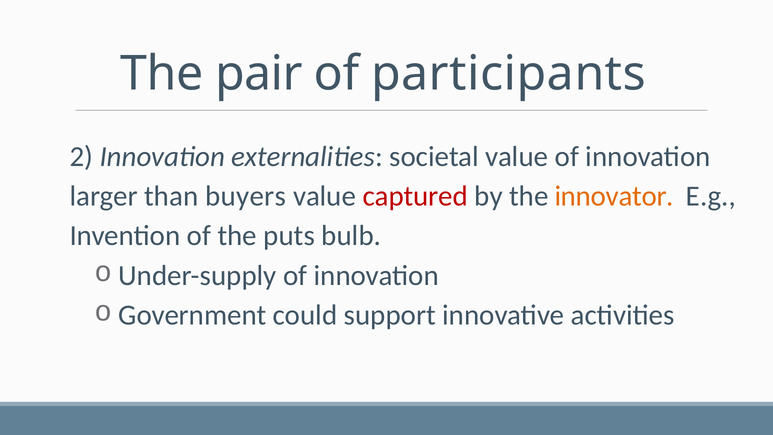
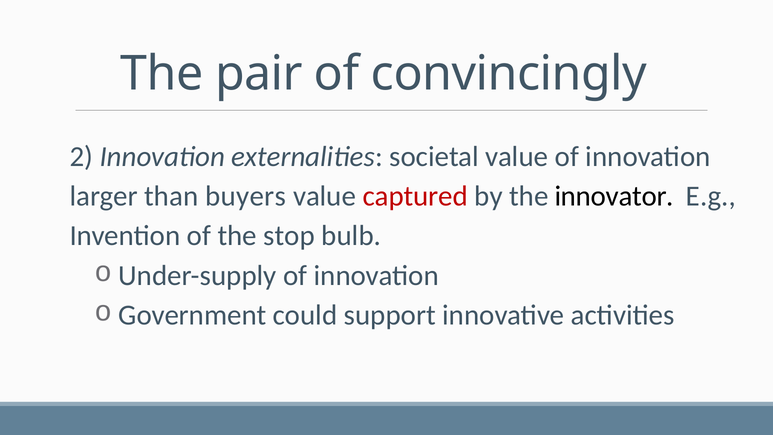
participants: participants -> convincingly (509, 74)
innovator colour: orange -> black (614, 196)
puts: puts -> stop (289, 236)
